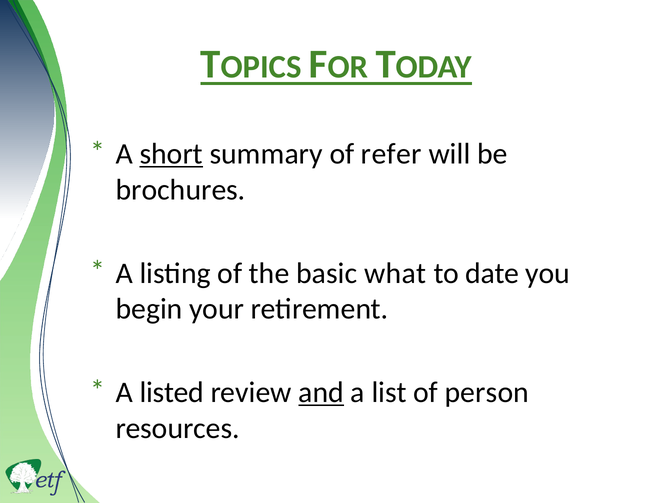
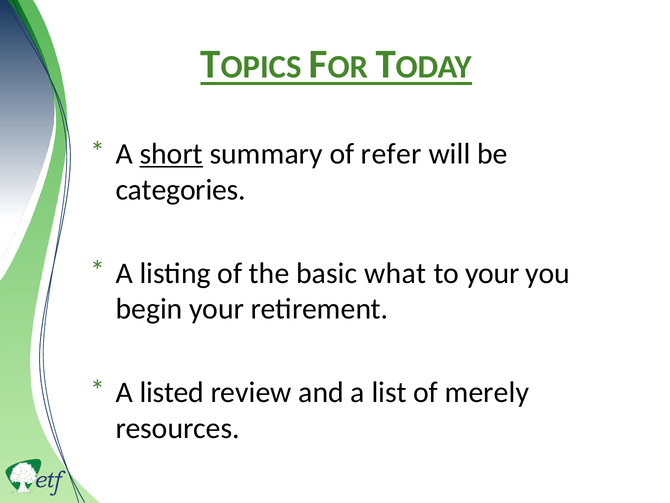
brochures: brochures -> categories (181, 190)
to date: date -> your (492, 273)
and underline: present -> none (321, 392)
person: person -> merely (487, 392)
